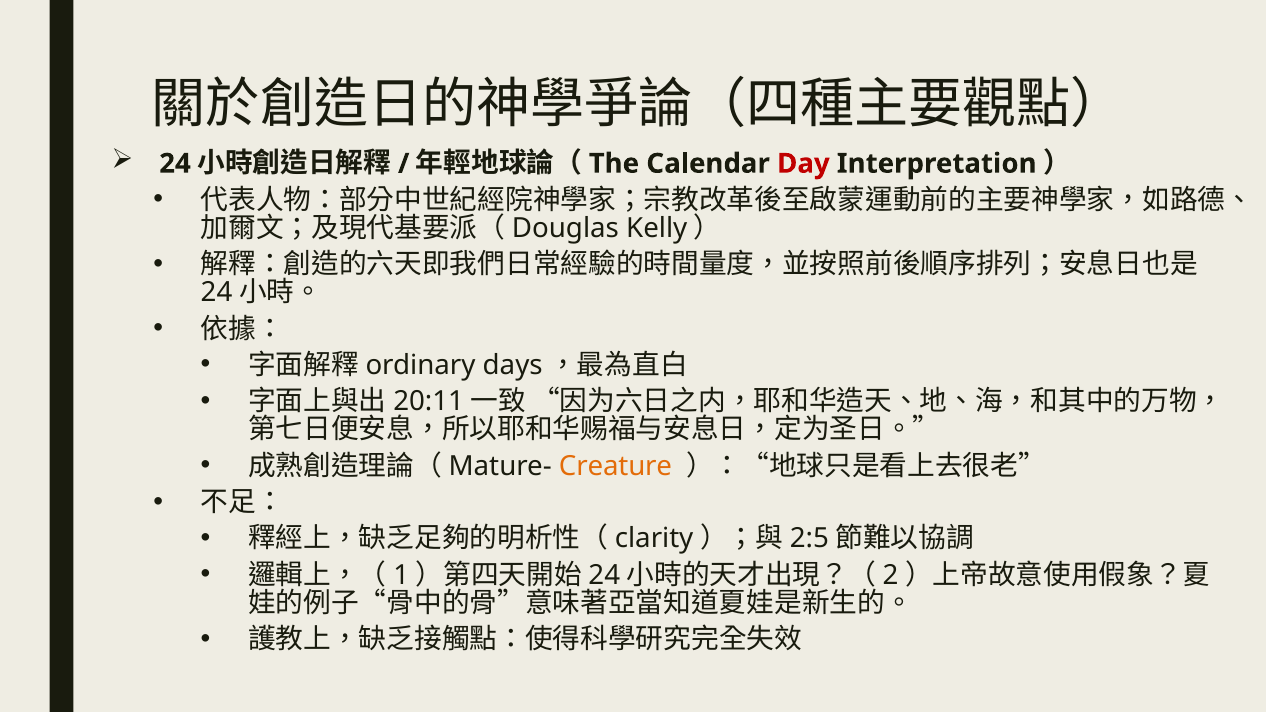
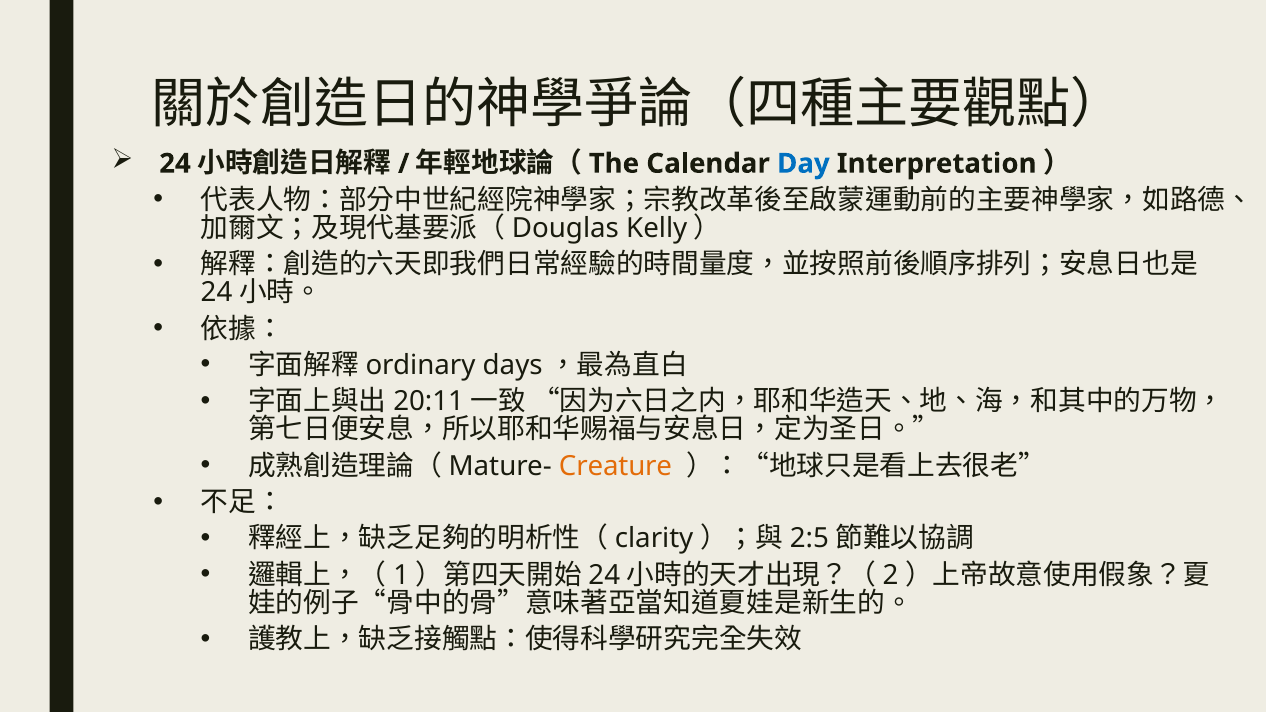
Day colour: red -> blue (803, 164)
